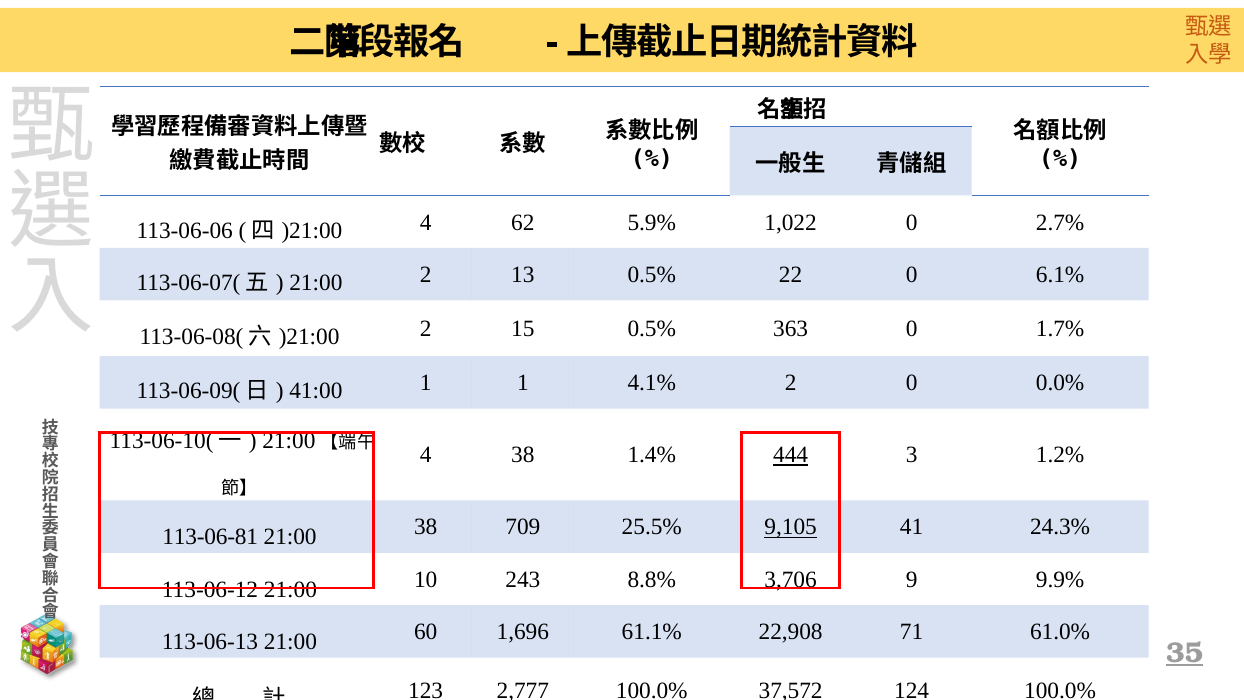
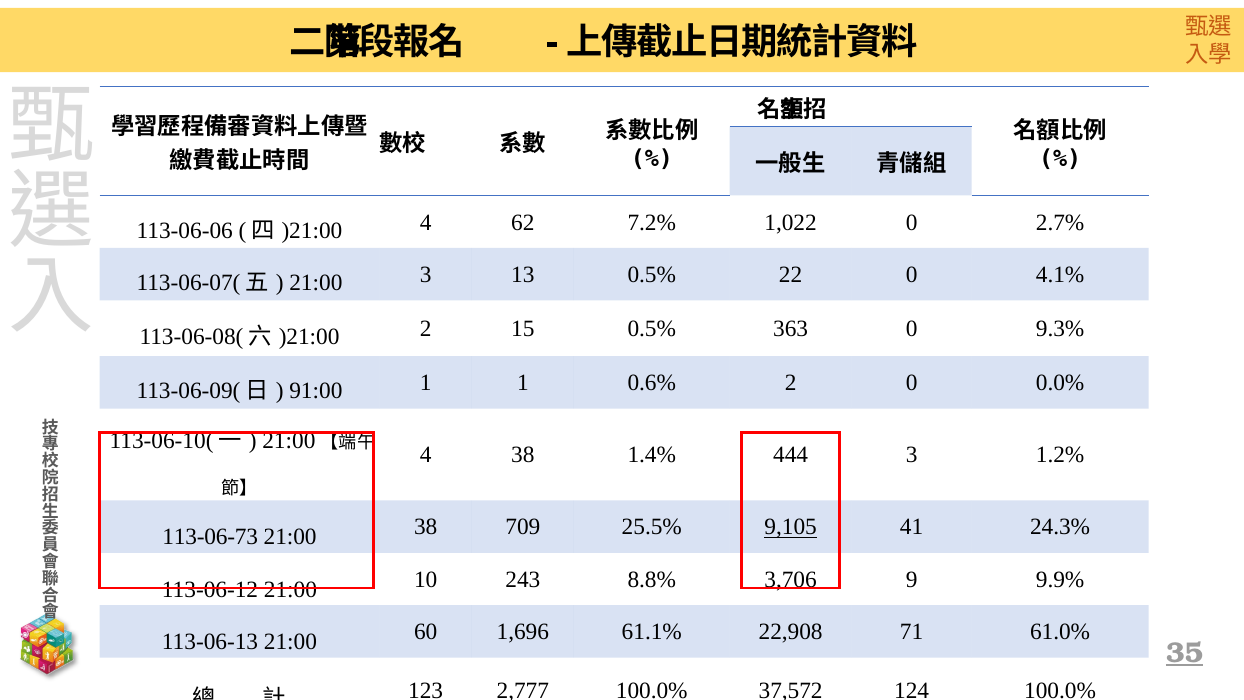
5.9%: 5.9% -> 7.2% (652, 222)
21:00 2: 2 -> 3 (426, 275)
6.1%: 6.1% -> 4.1% (1060, 275)
1.7%: 1.7% -> 9.3% (1060, 329)
41:00: 41:00 -> 91:00 (316, 391)
4.1%: 4.1% -> 0.6% (652, 383)
444 underline: present -> none (791, 455)
113-06-81: 113-06-81 -> 113-06-73 (210, 537)
